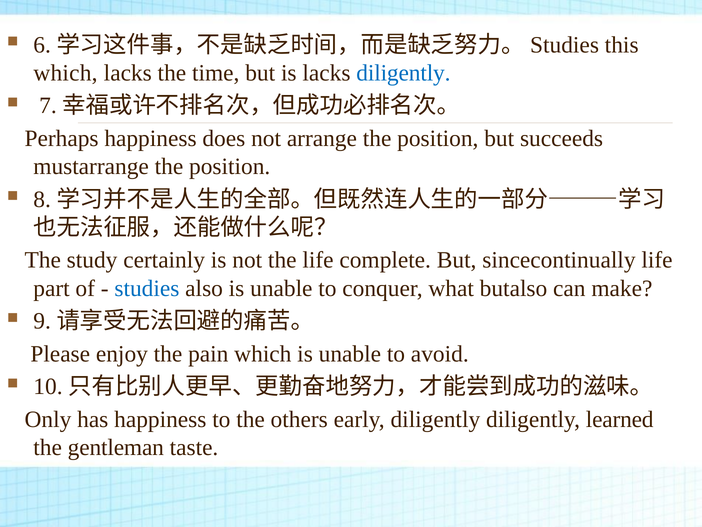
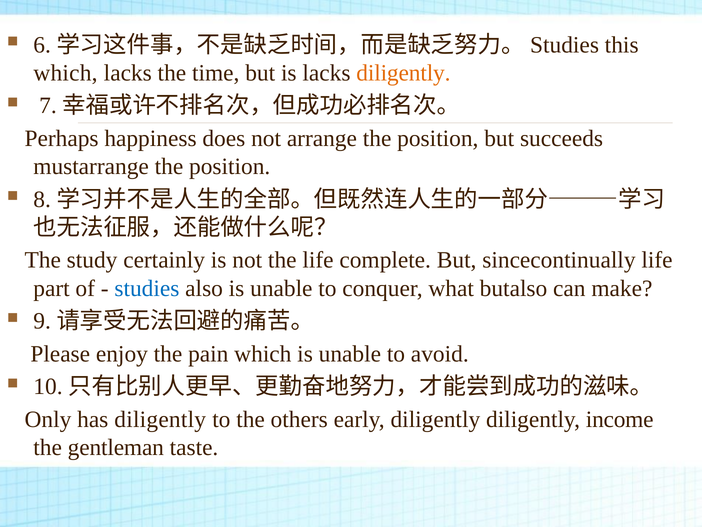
diligently colour: blue -> orange (403, 73)
has happiness: happiness -> diligently (160, 419)
learned: learned -> income (620, 419)
